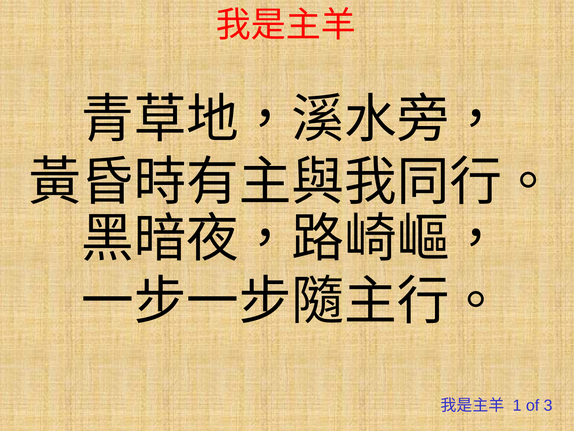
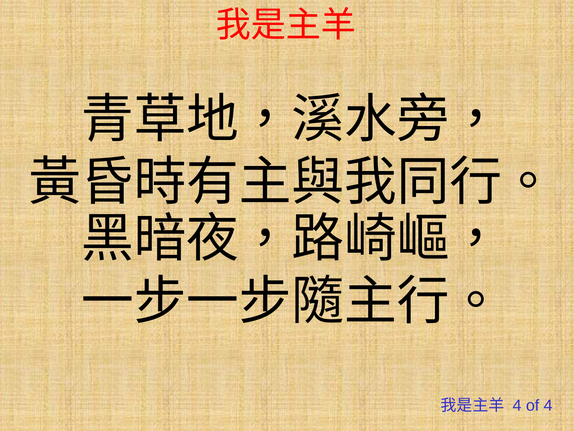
1: 1 -> 4 (517, 405)
of 3: 3 -> 4 (548, 405)
